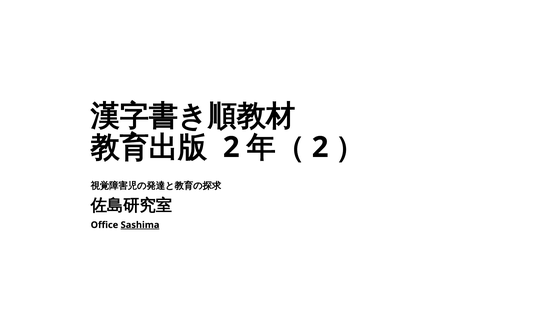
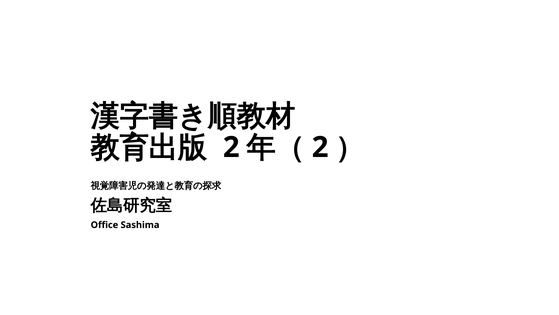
Sashima underline: present -> none (140, 225)
